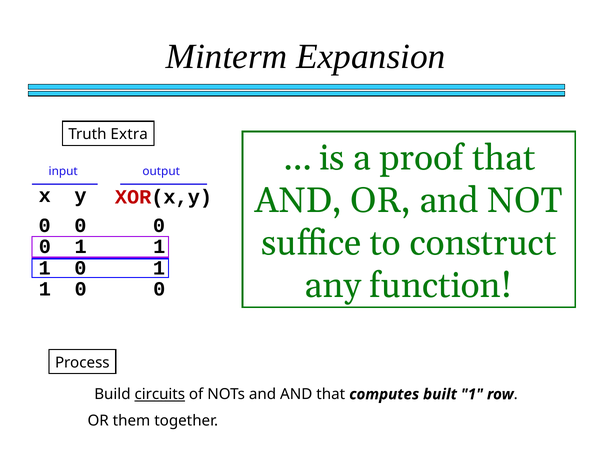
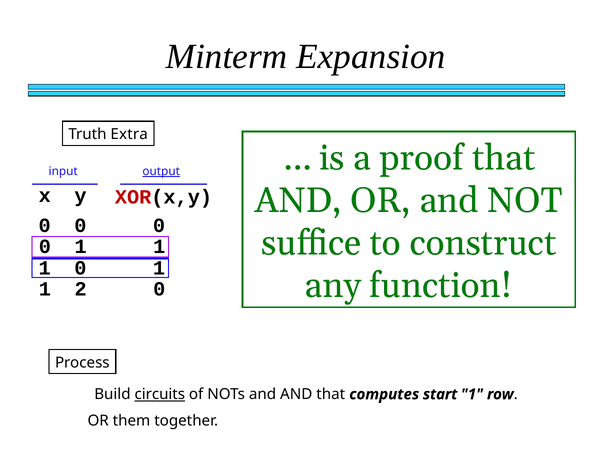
output underline: none -> present (161, 171)
0: 0 -> 2 (81, 289)
built: built -> start (440, 395)
